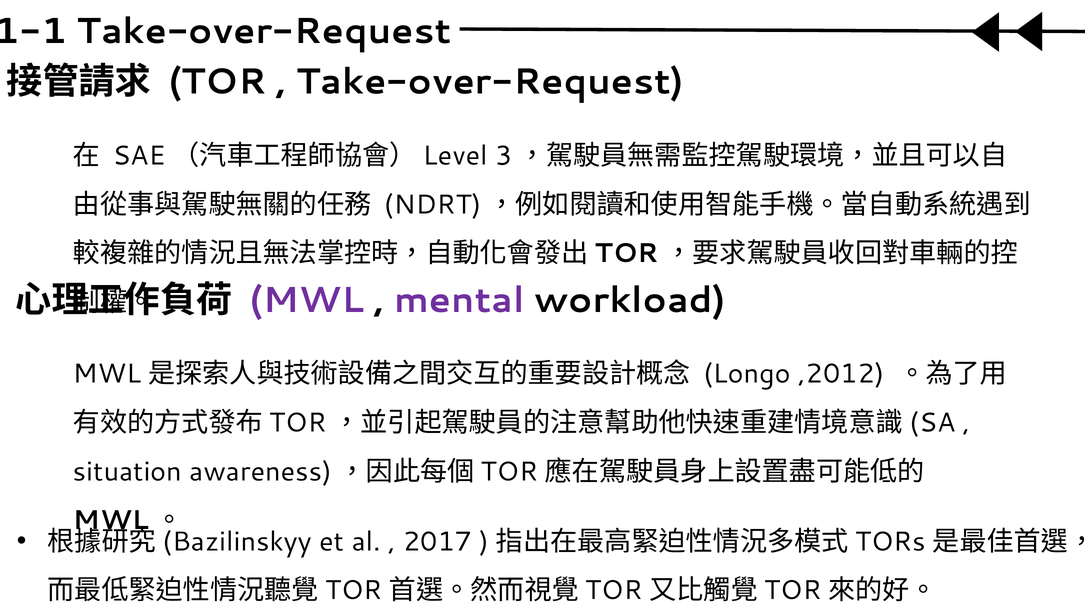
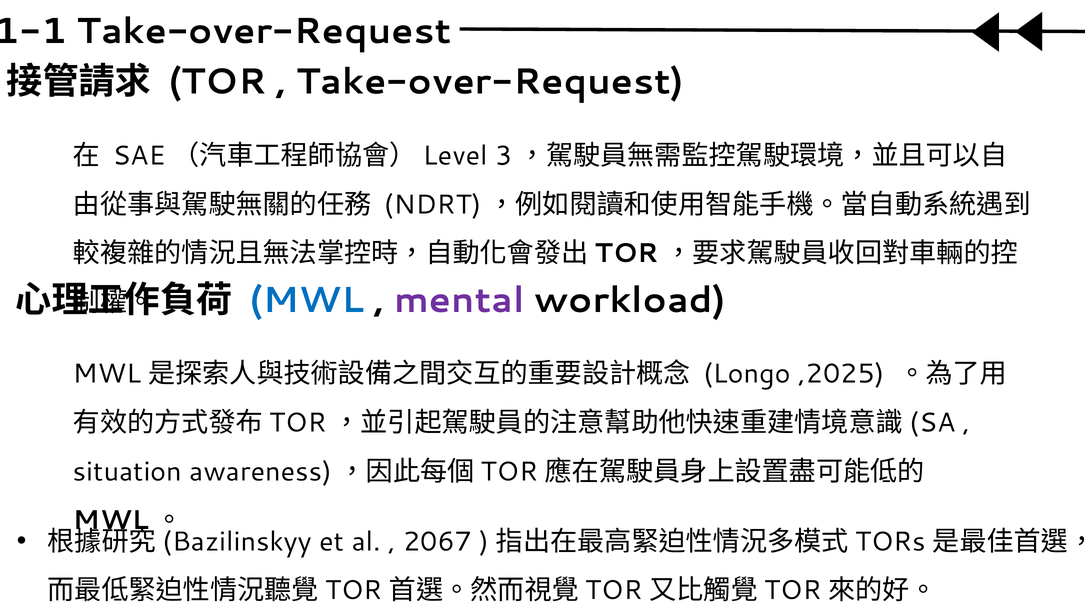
MWL colour: purple -> blue (307, 300)
,2012: ,2012 -> ,2025 (841, 374)
2017: 2017 -> 2067 (438, 542)
